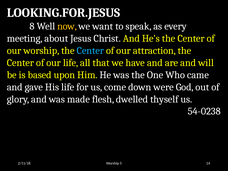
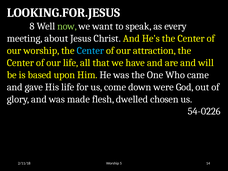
now colour: yellow -> light green (67, 26)
thyself: thyself -> chosen (164, 99)
54-0238: 54-0238 -> 54-0226 (204, 111)
